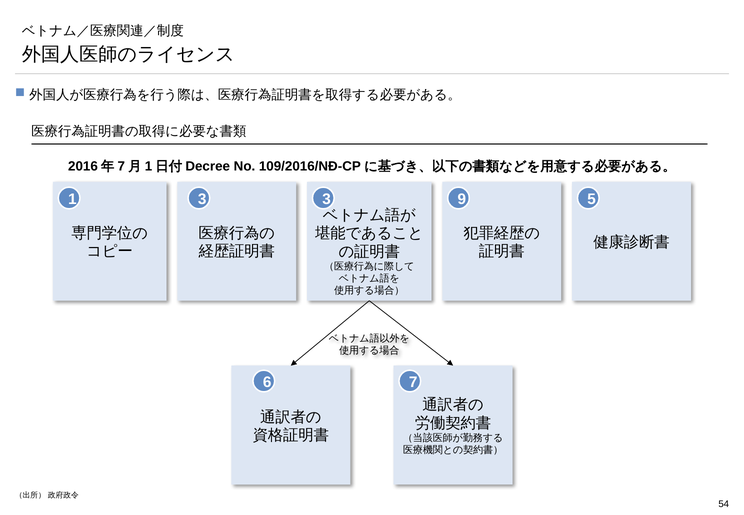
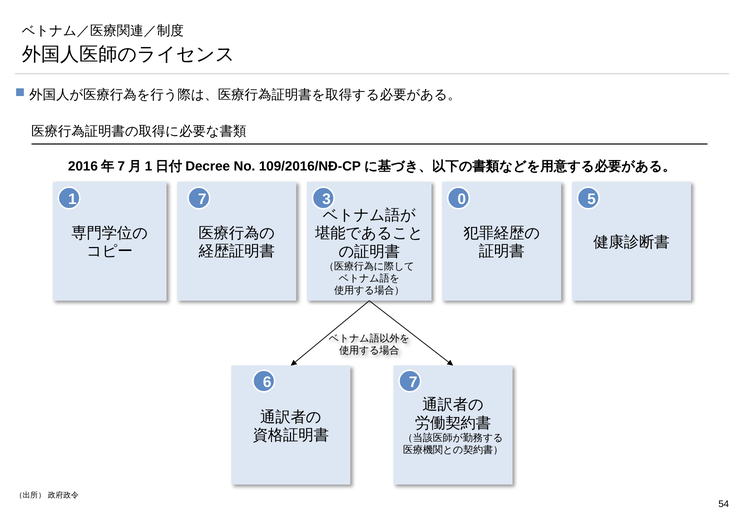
1 3: 3 -> 7 (202, 199)
9: 9 -> 0 (462, 199)
